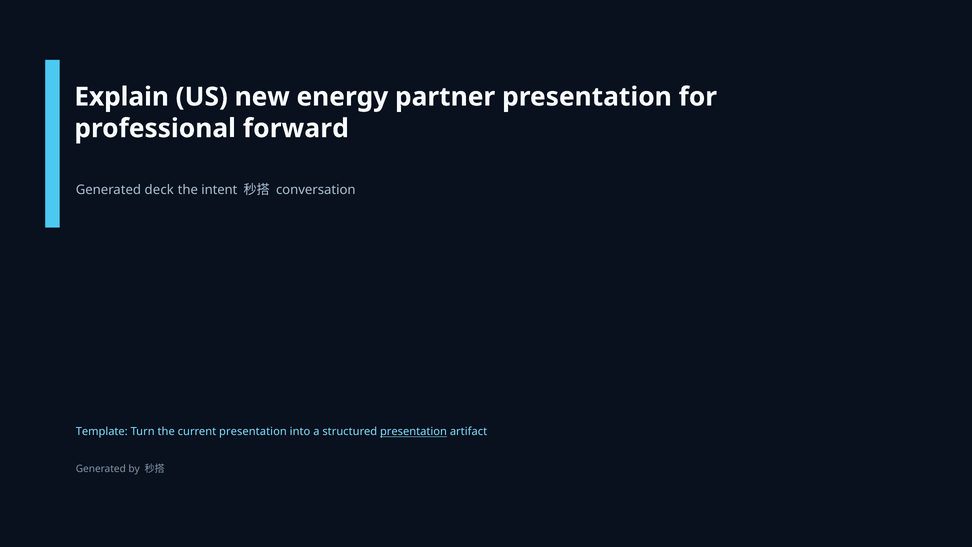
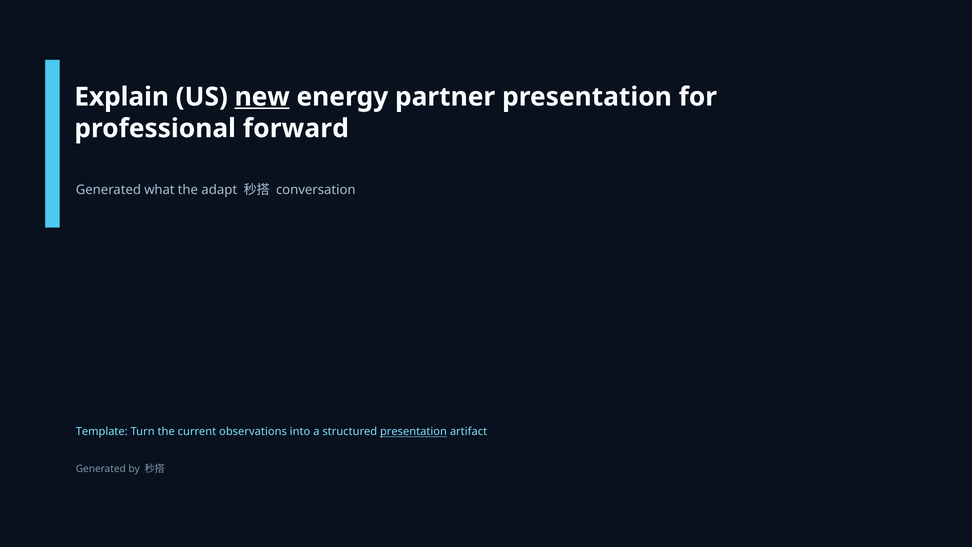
new underline: none -> present (262, 97)
deck: deck -> what (159, 190)
intent: intent -> adapt (219, 190)
current presentation: presentation -> observations (253, 432)
